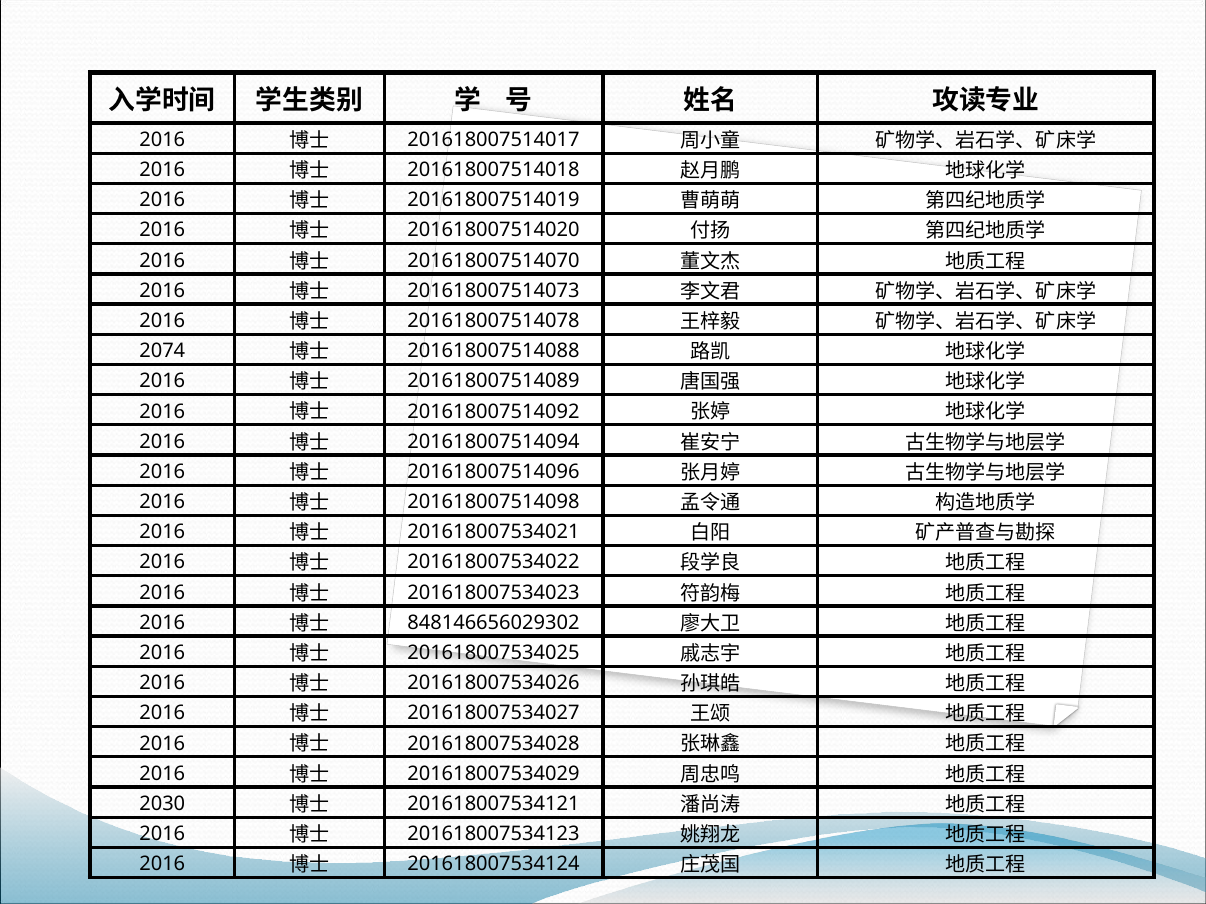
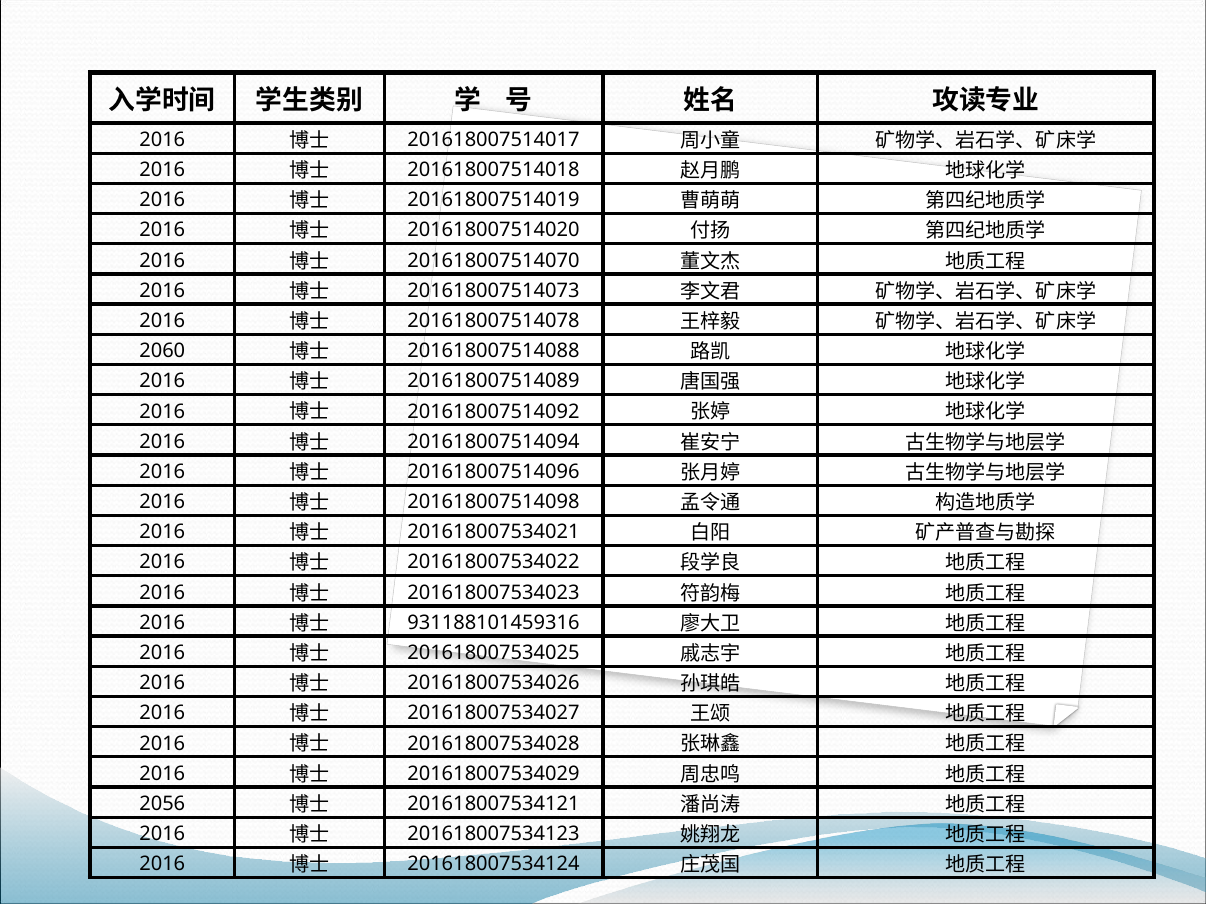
2074: 2074 -> 2060 (162, 351)
848146656029302: 848146656029302 -> 931188101459316 (493, 623)
2030: 2030 -> 2056 (162, 804)
